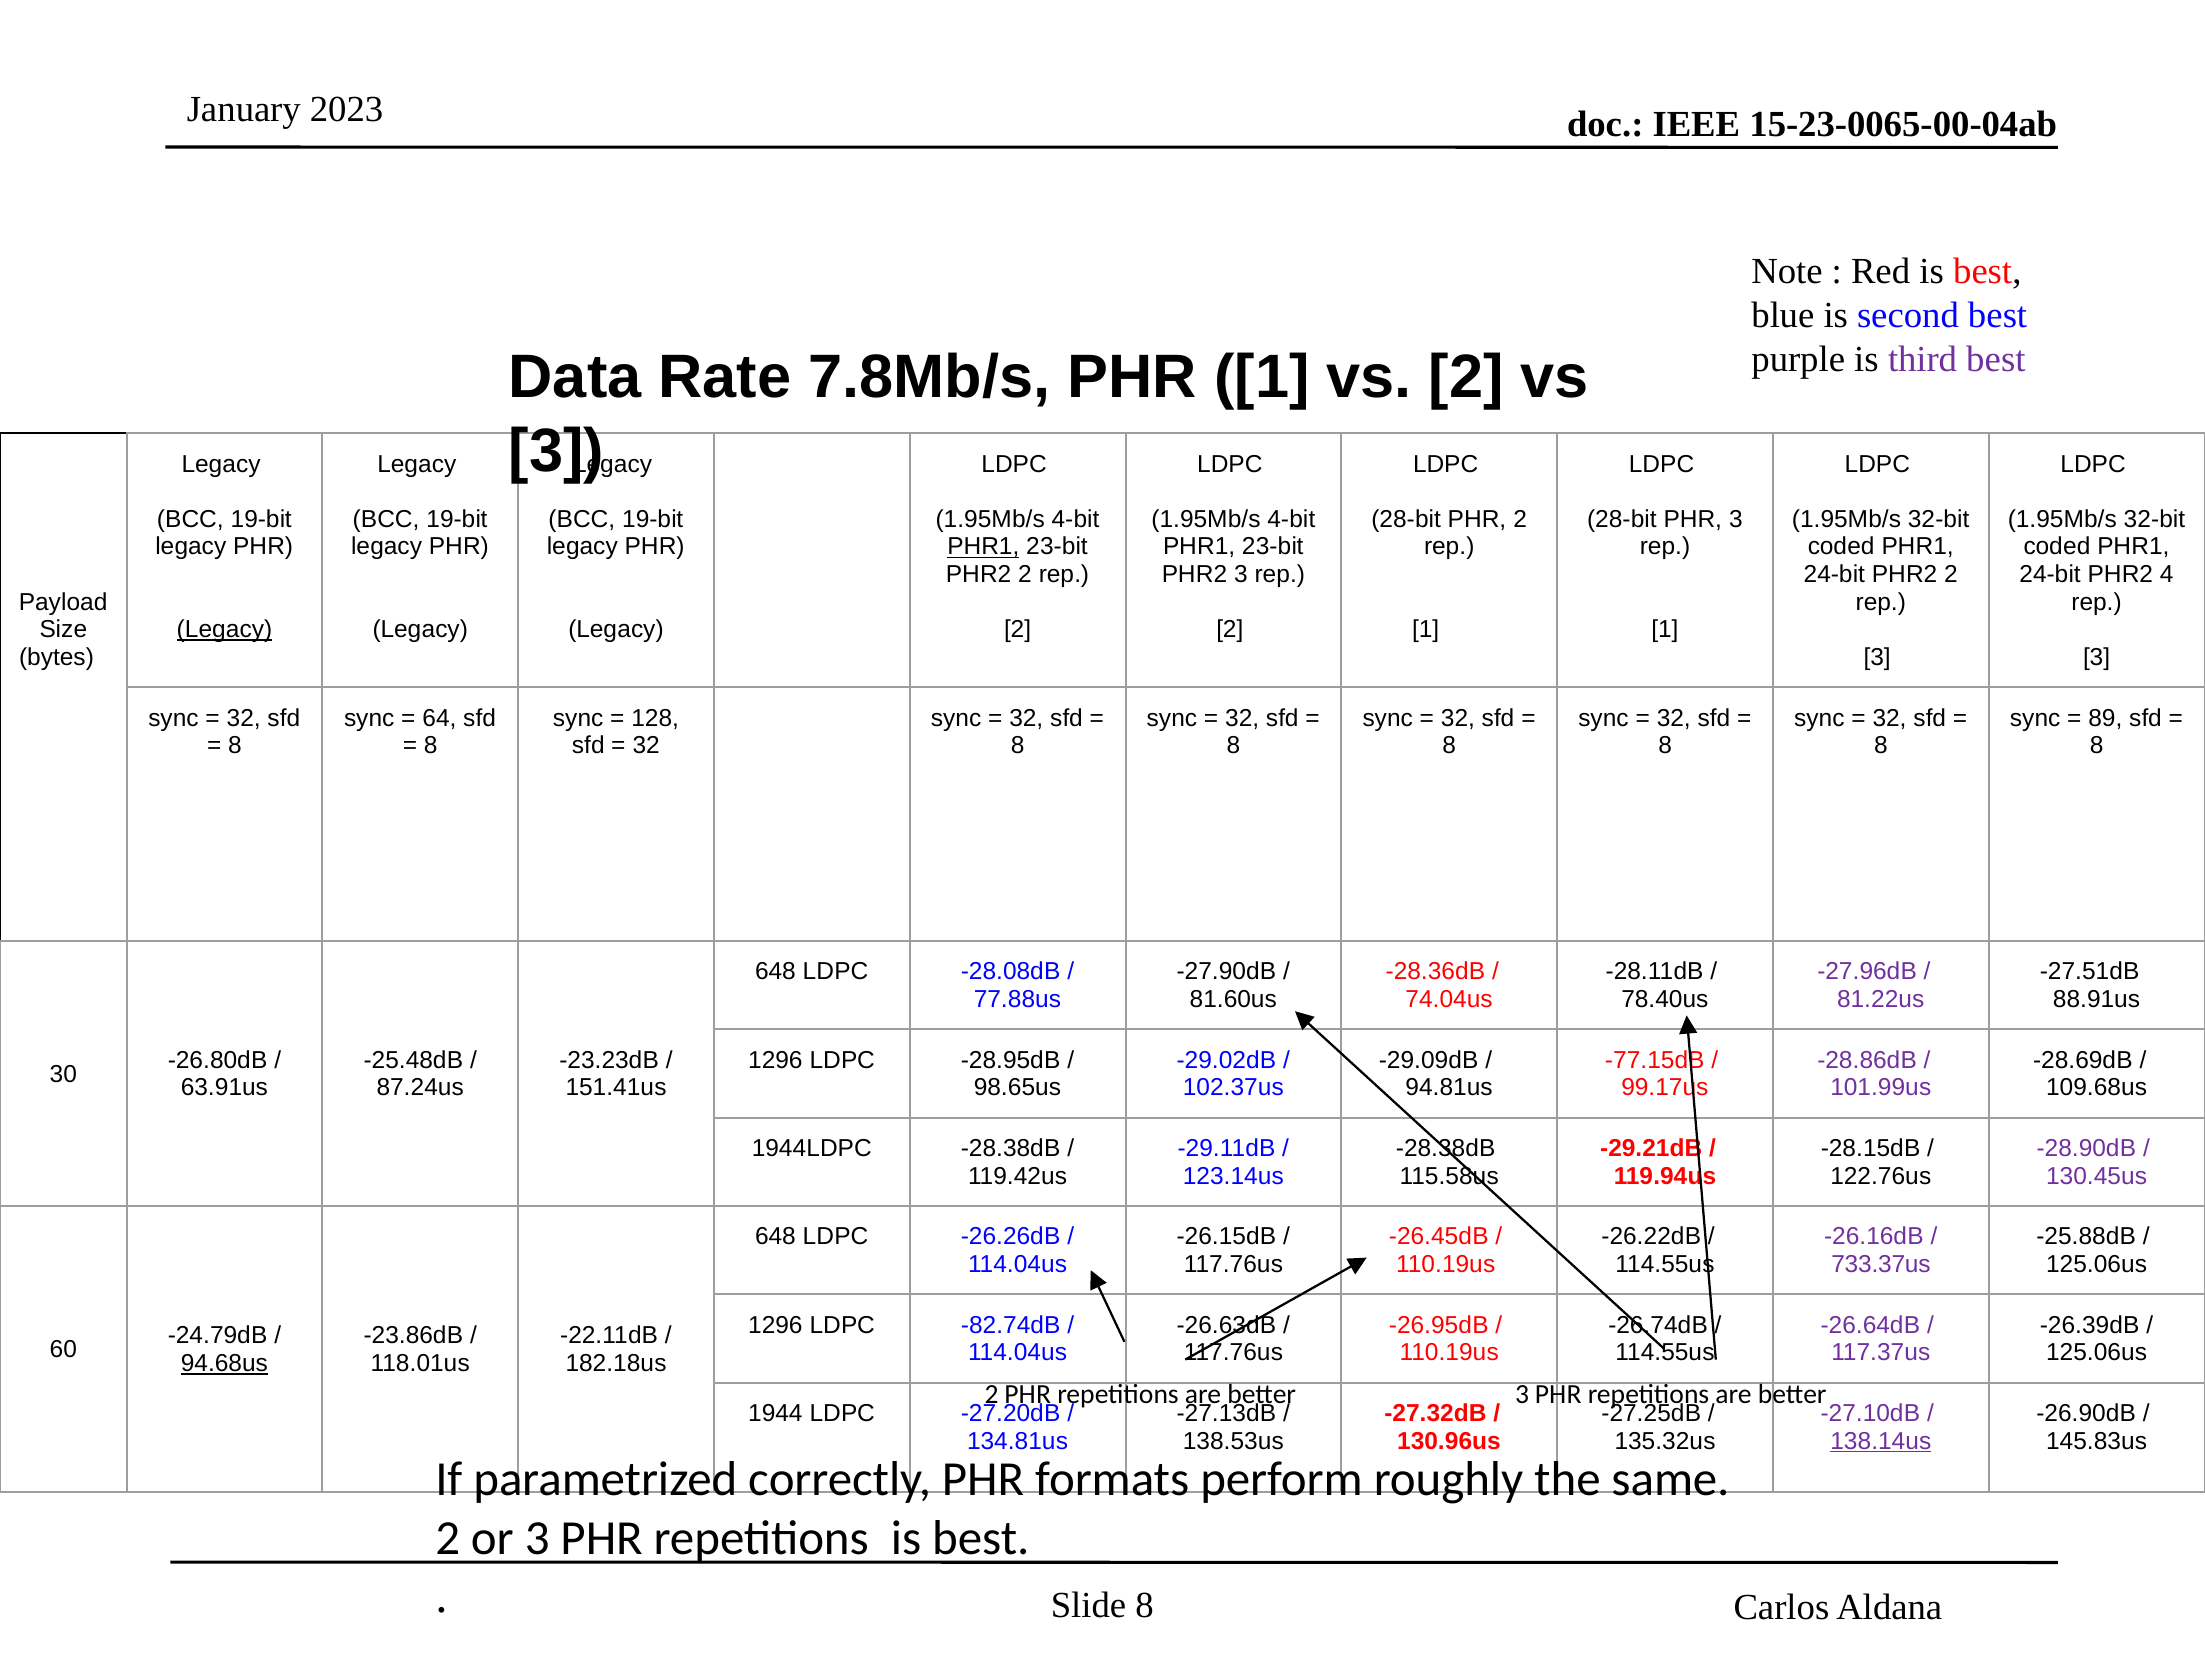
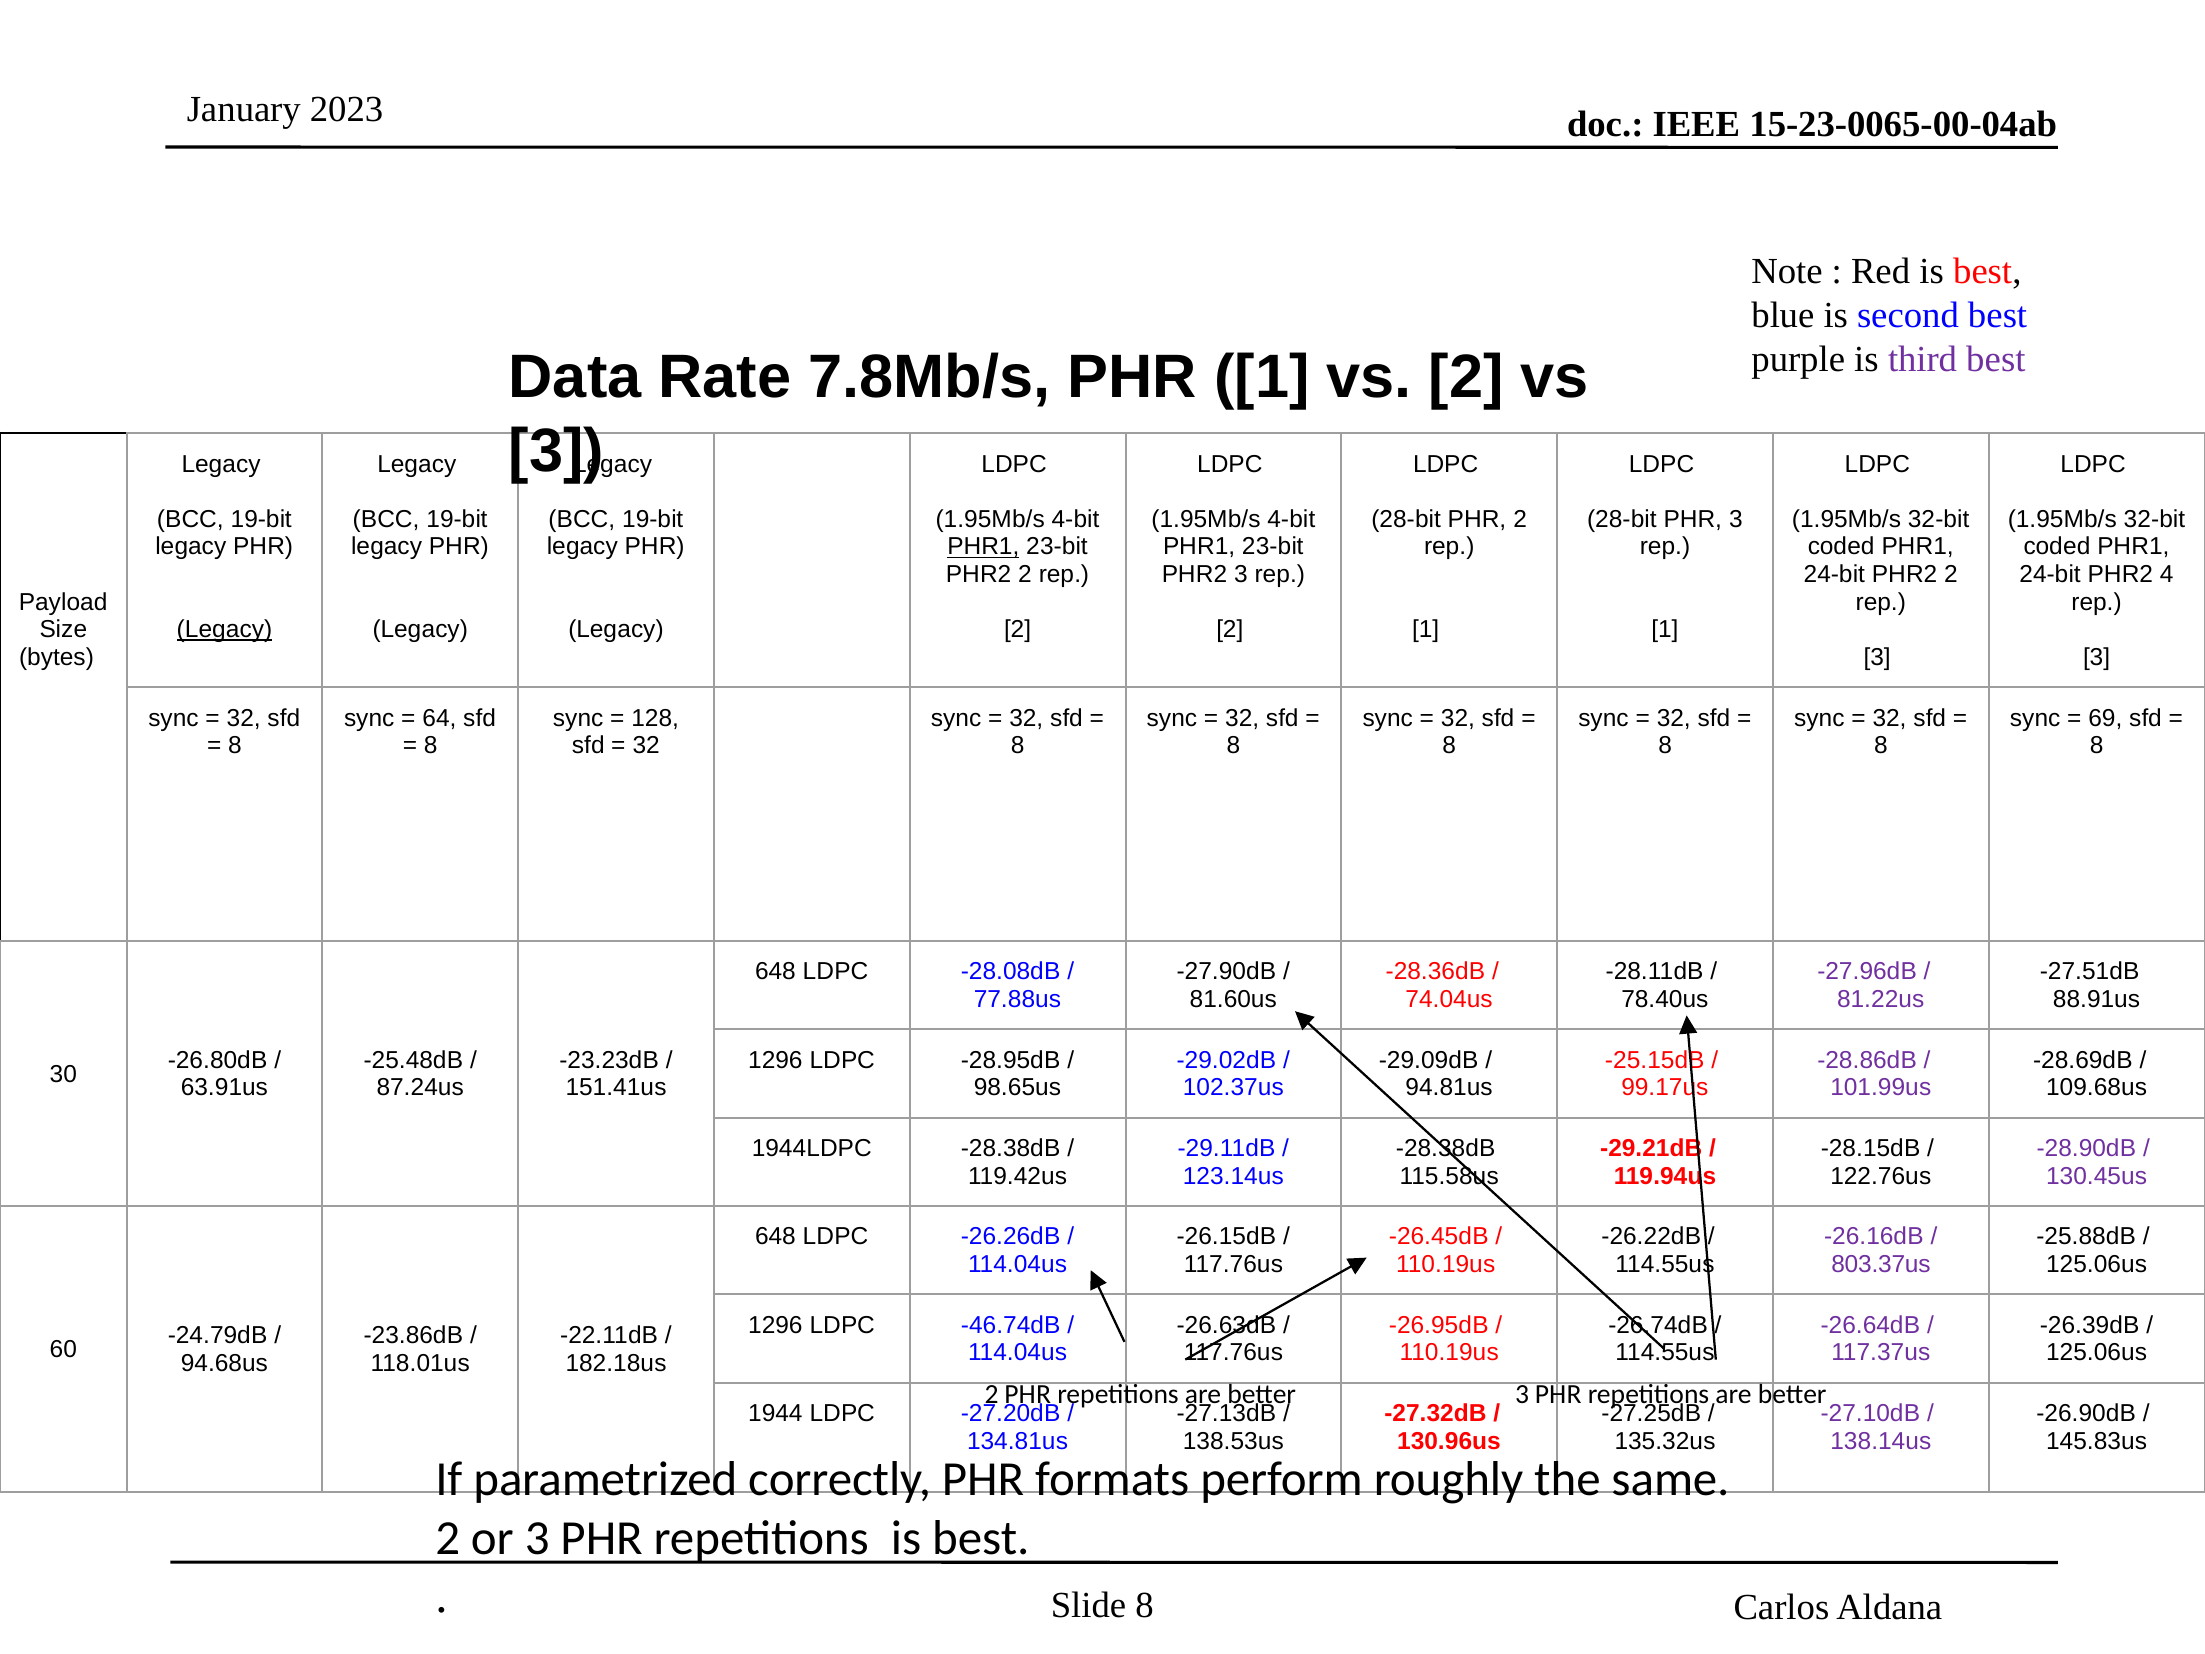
89: 89 -> 69 (2105, 718)
-77.15dB: -77.15dB -> -25.15dB (1655, 1060)
733.37us: 733.37us -> 803.37us (1881, 1264)
-82.74dB: -82.74dB -> -46.74dB (1011, 1325)
94.68us underline: present -> none (224, 1363)
138.14us underline: present -> none (1881, 1441)
